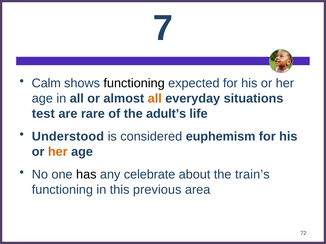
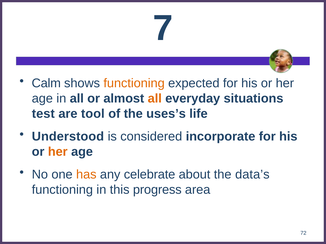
functioning colour: black -> orange (134, 83)
rare: rare -> tool (93, 114)
adult’s: adult’s -> uses’s (166, 114)
euphemism: euphemism -> incorporate (221, 137)
has colour: black -> orange (86, 175)
train’s: train’s -> data’s (252, 175)
previous: previous -> progress (157, 190)
